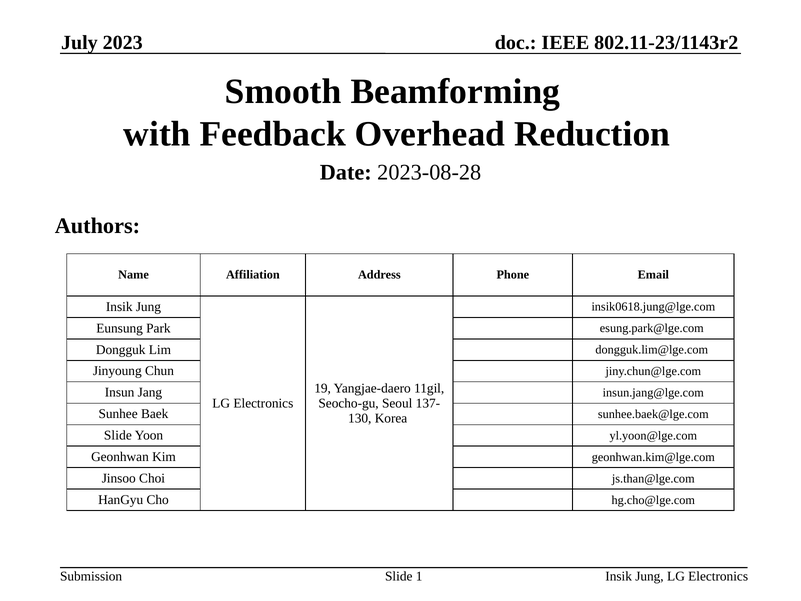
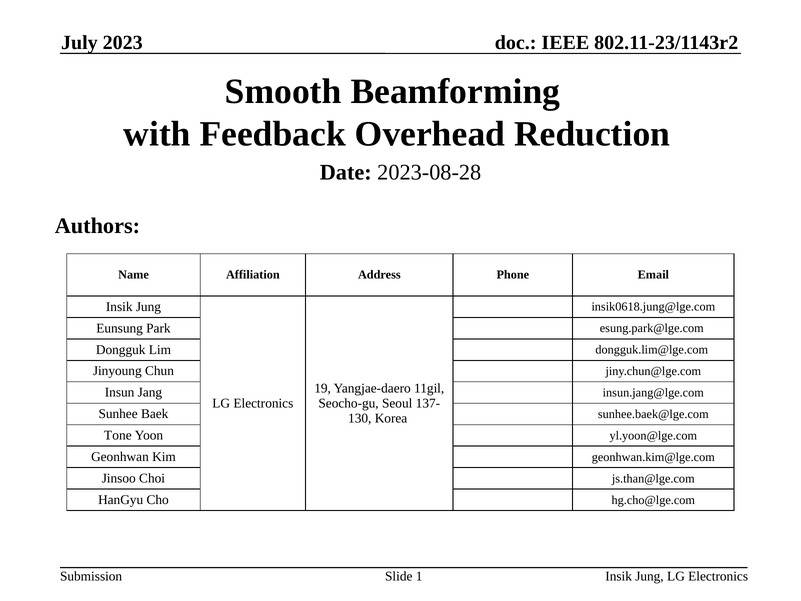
Slide: Slide -> Tone (118, 435)
